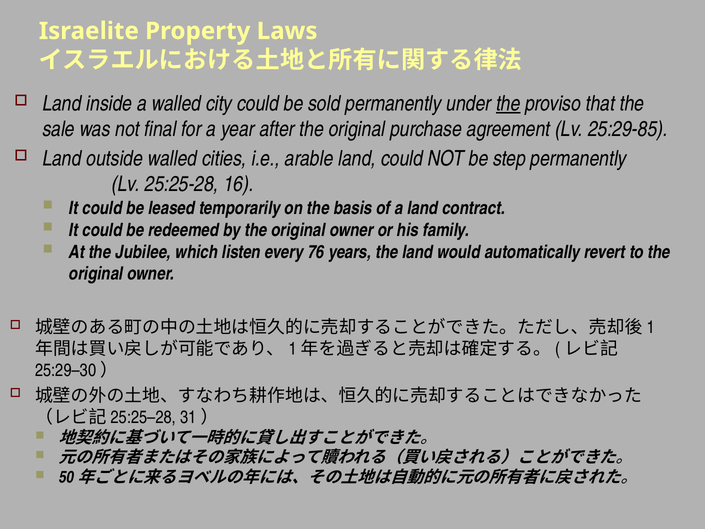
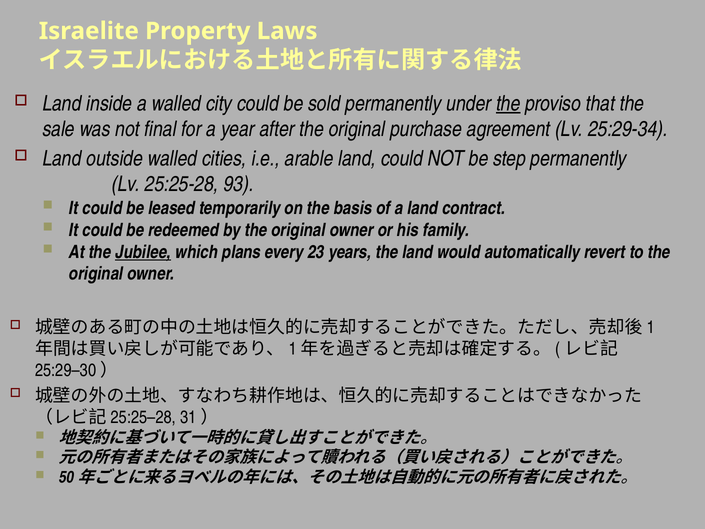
25:29-85: 25:29-85 -> 25:29-34 (628, 129)
16: 16 -> 93 (239, 184)
Jubilee underline: none -> present (143, 252)
listen: listen -> plans (241, 252)
76: 76 -> 23 (316, 252)
